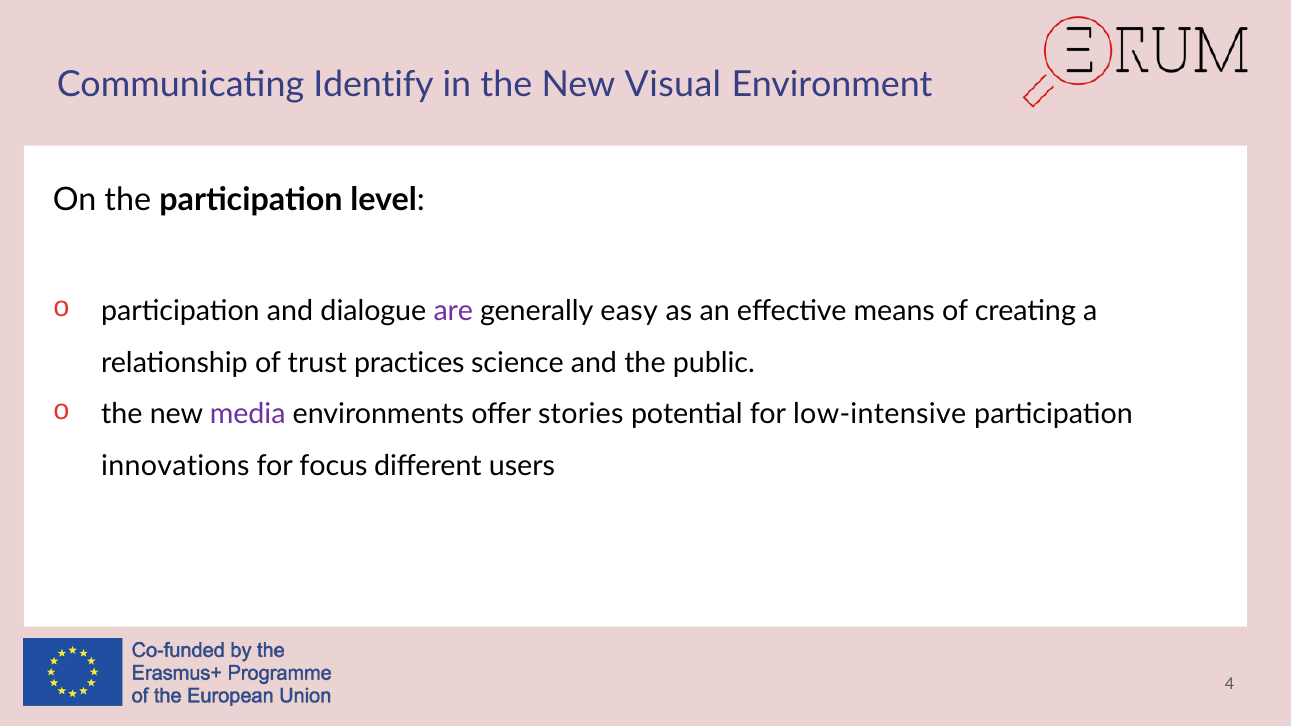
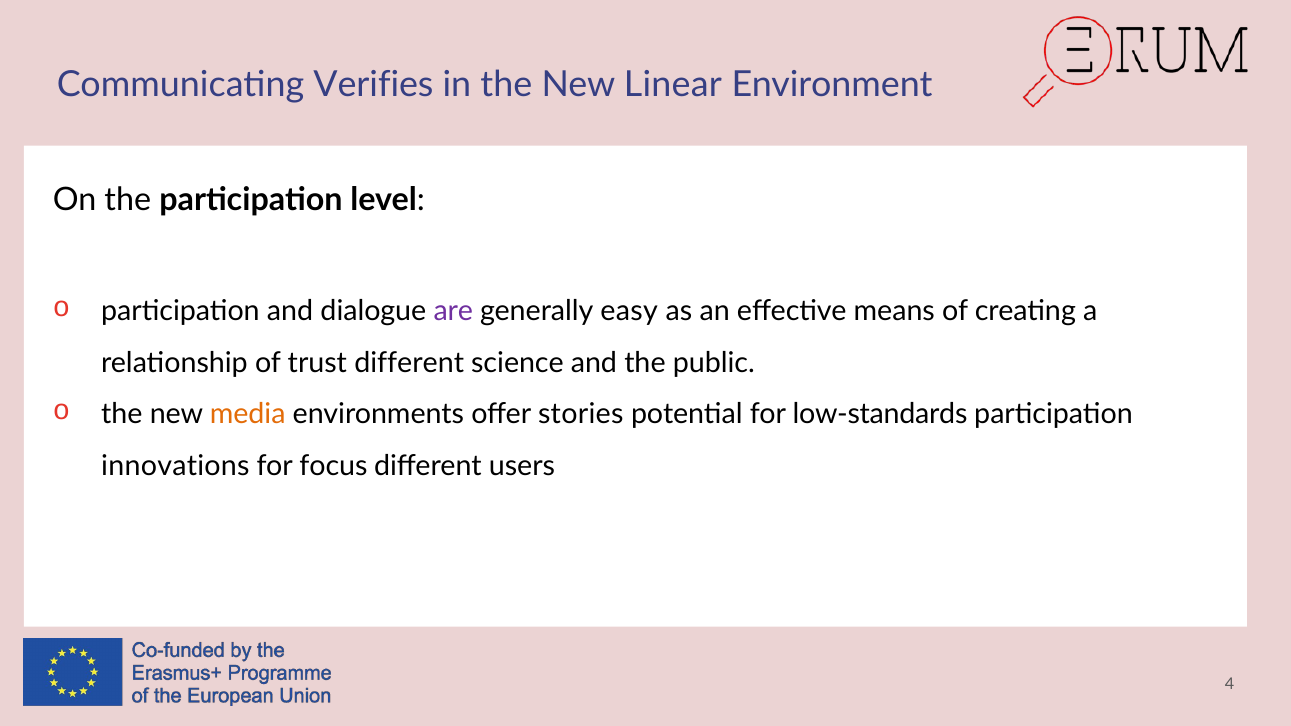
Identify: Identify -> Verifies (373, 84)
Visual: Visual -> Linear (673, 84)
trust practices: practices -> different (409, 363)
media colour: purple -> orange (248, 414)
low-intensive: low-intensive -> low-standards (880, 414)
